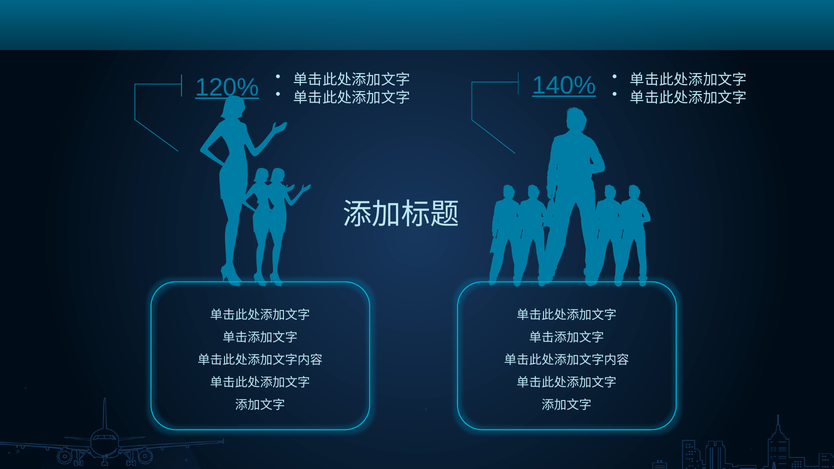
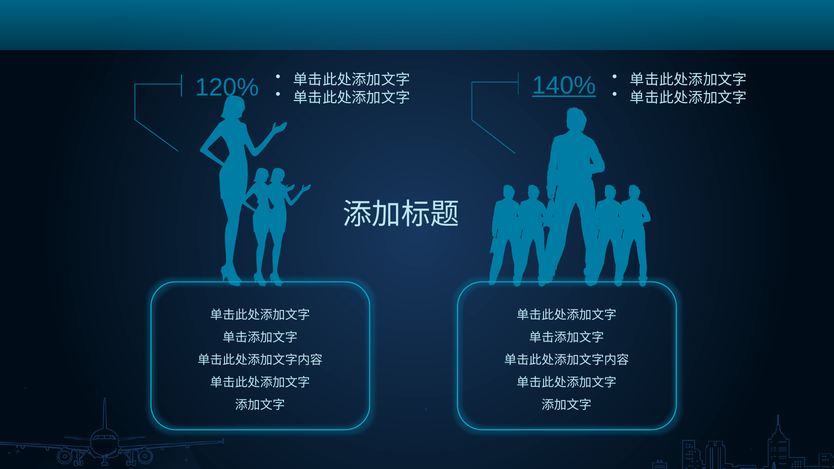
120% underline: present -> none (227, 87)
